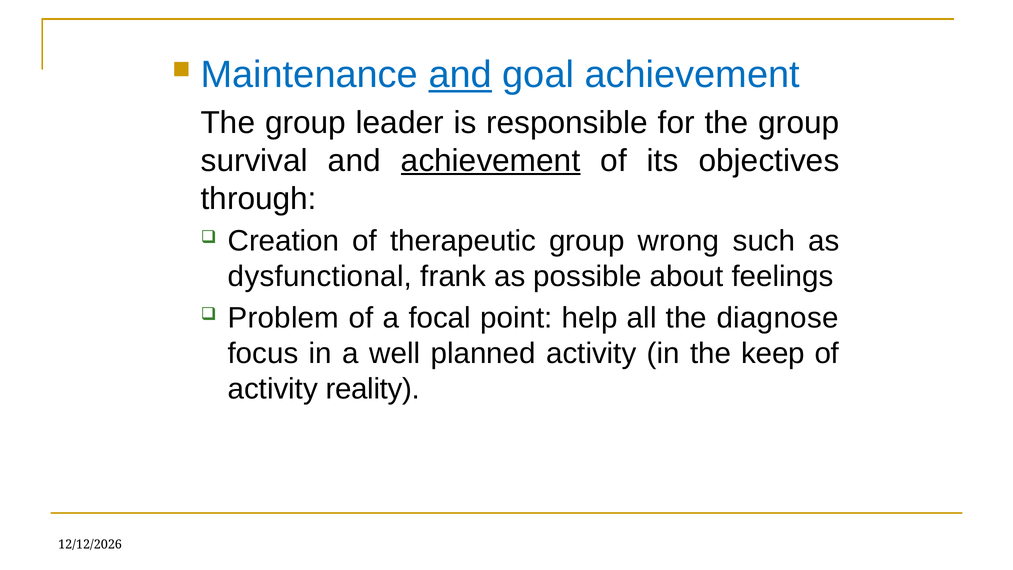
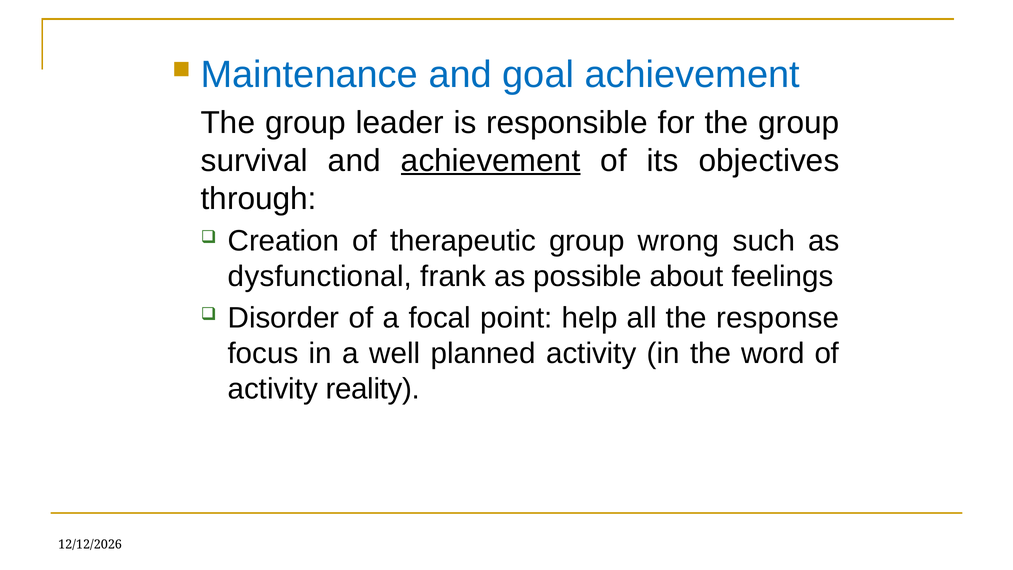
and underline: present -> none (460, 75)
Problem: Problem -> Disorder (284, 318)
diagnose: diagnose -> response (778, 318)
keep: keep -> word (773, 353)
